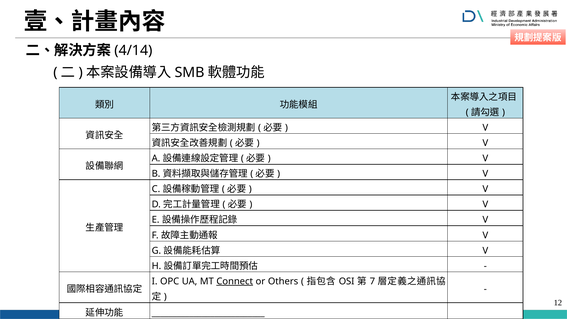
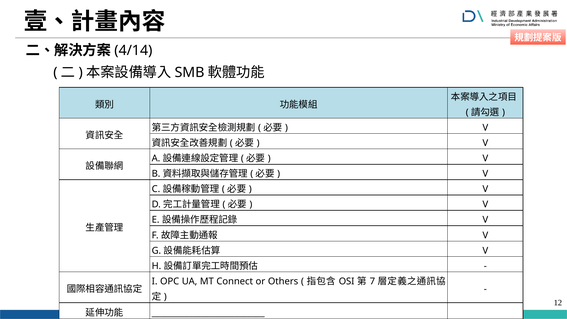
Connect underline: present -> none (235, 281)
